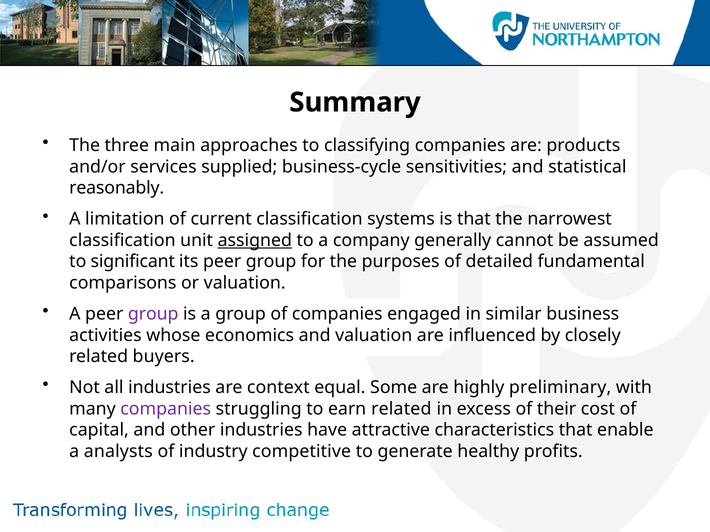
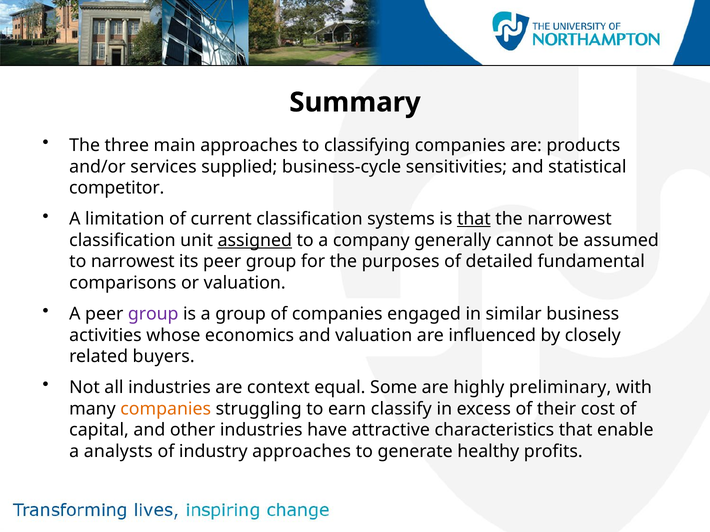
reasonably: reasonably -> competitor (117, 188)
that underline: none -> present (474, 219)
to significant: significant -> narrowest (133, 262)
companies colour: purple -> orange (166, 409)
earn related: related -> classify (401, 409)
industry competitive: competitive -> approaches (302, 452)
